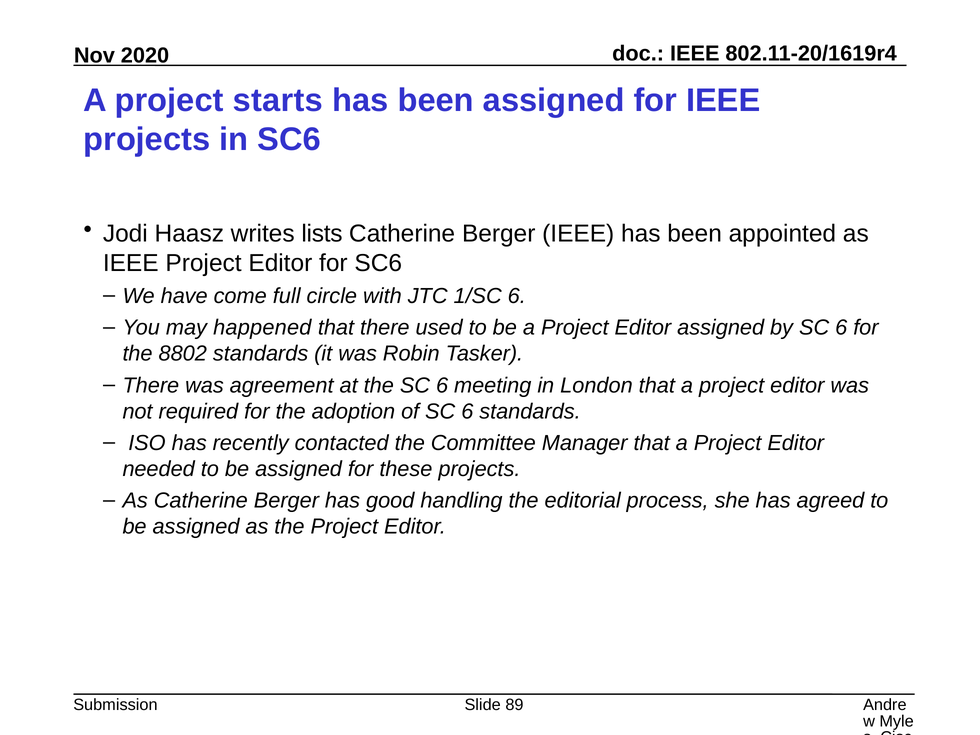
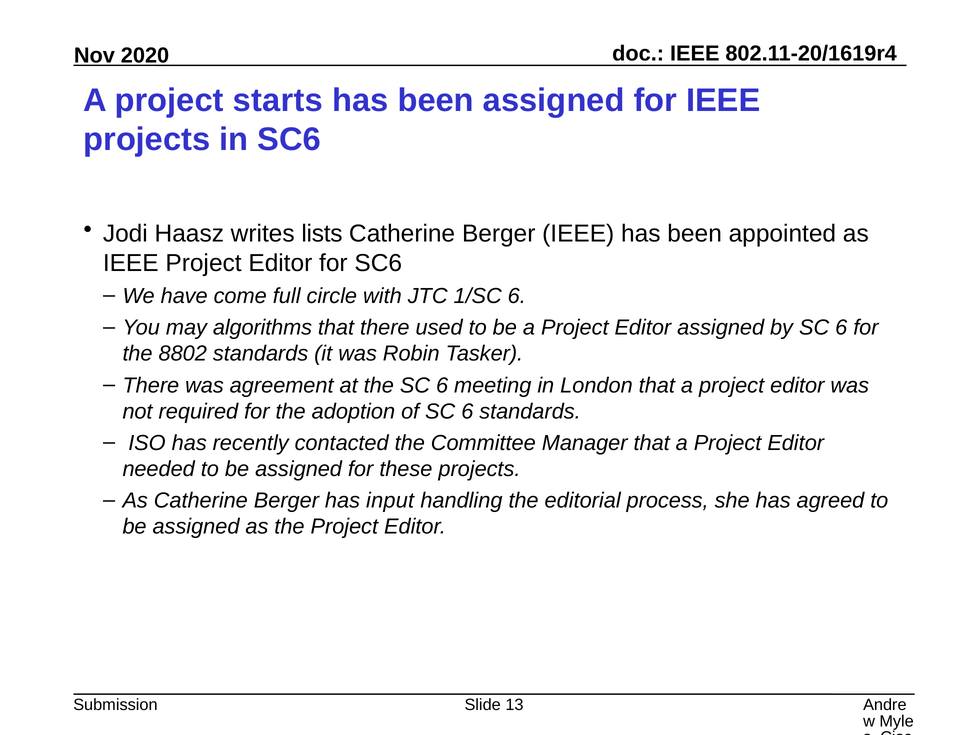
happened: happened -> algorithms (262, 328)
good: good -> input (390, 501)
89: 89 -> 13 (514, 705)
